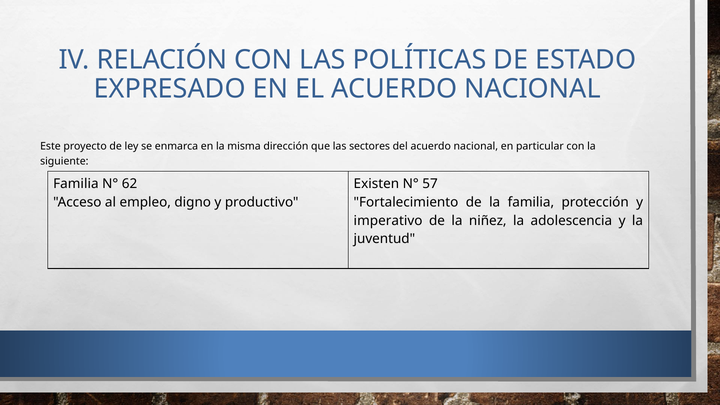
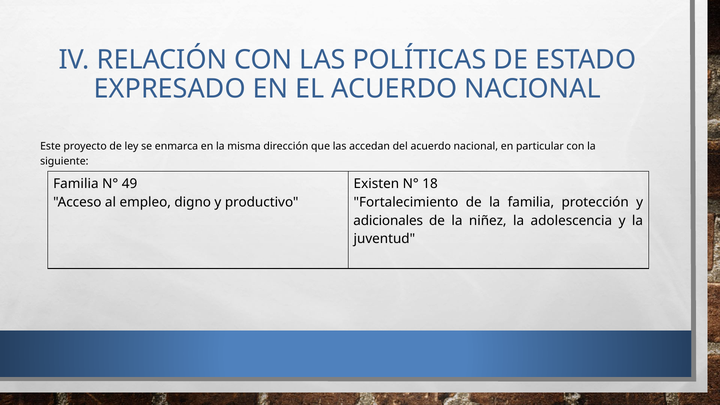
sectores: sectores -> accedan (370, 146)
62: 62 -> 49 (130, 184)
57: 57 -> 18 (430, 184)
imperativo: imperativo -> adicionales (388, 221)
